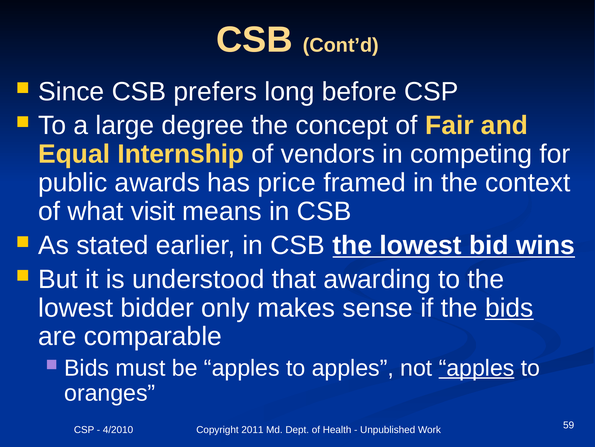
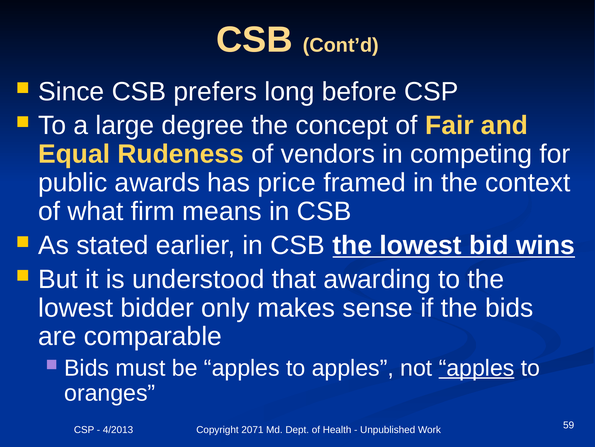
Internship: Internship -> Rudeness (181, 154)
visit: visit -> firm (153, 211)
bids underline: present -> none (509, 307)
4/2010: 4/2010 -> 4/2013 (118, 429)
2011: 2011 -> 2071 (252, 429)
